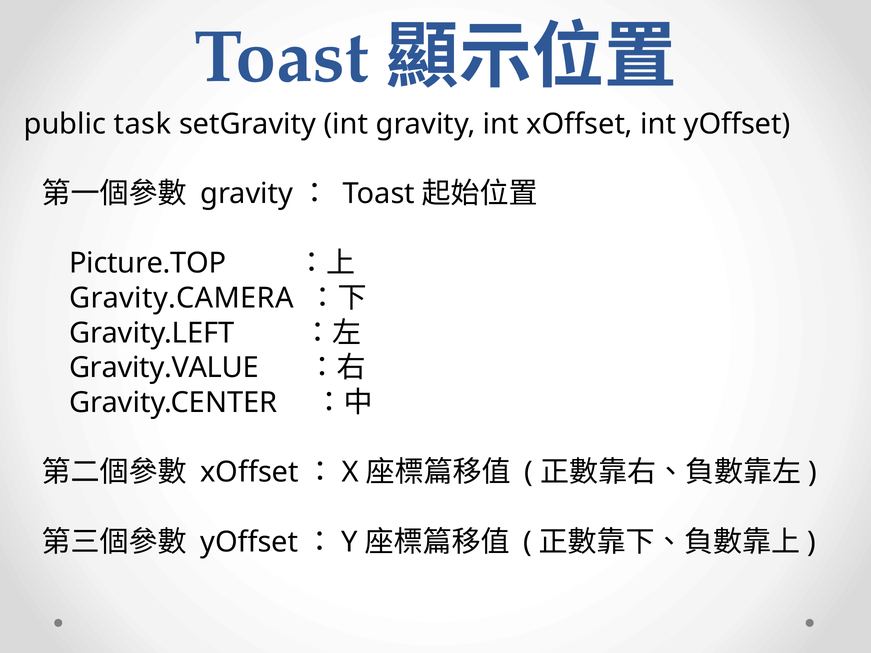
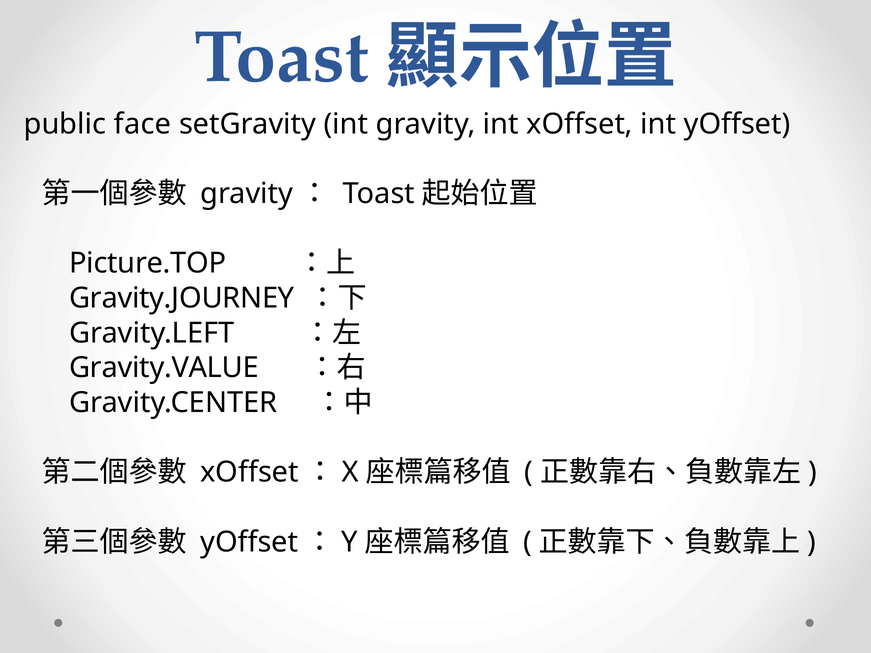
task: task -> face (142, 124)
Gravity.CAMERA: Gravity.CAMERA -> Gravity.JOURNEY (182, 298)
